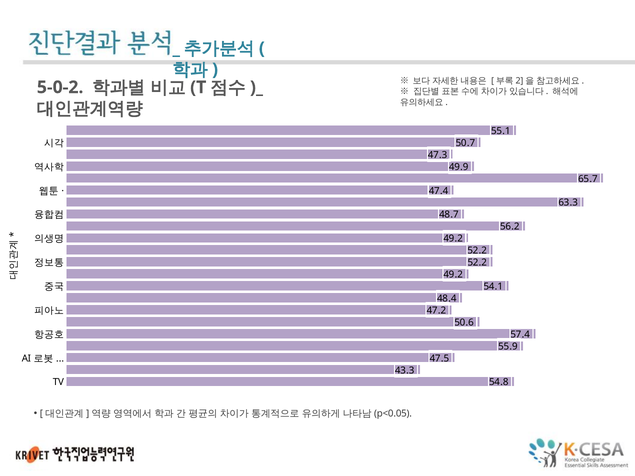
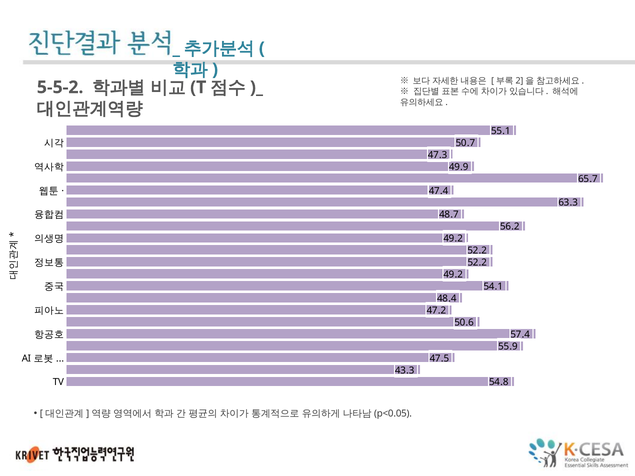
5-0-2: 5-0-2 -> 5-5-2 (60, 87)
